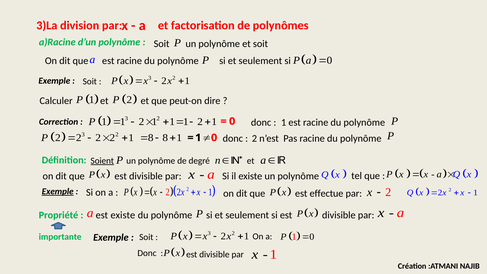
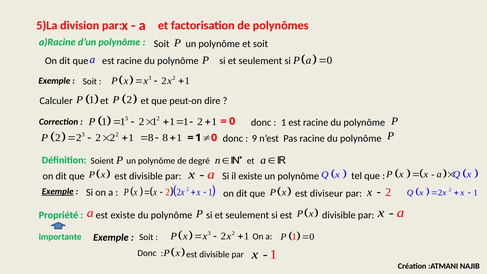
3)La: 3)La -> 5)La (47, 25)
2: 2 -> 9 (254, 138)
Soient underline: present -> none (102, 161)
effectue: effectue -> diviseur (326, 194)
